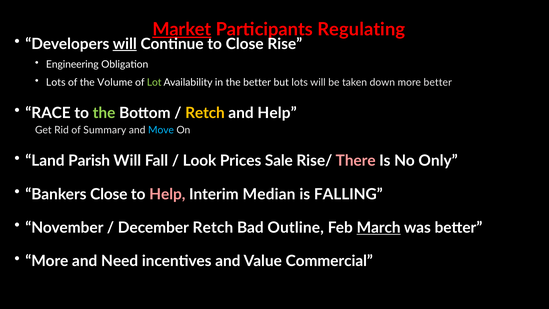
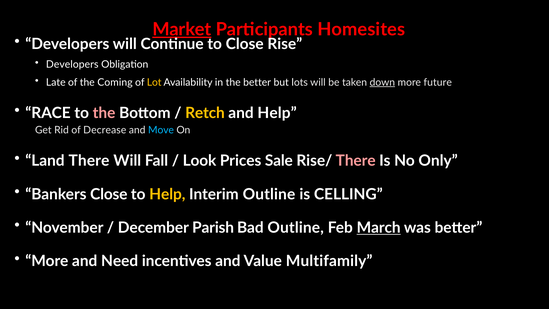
Participants Regulating: Regulating -> Homesites (361, 29)
will underline: present -> none (125, 44)
Engineering: Engineering -> Developers (72, 64)
Lots: Lots -> Late (56, 82)
Volume: Volume -> Coming (115, 82)
Lot colour: light green -> yellow (154, 82)
down underline: none -> present (382, 82)
more better: better -> future (438, 82)
the colour: light green -> pink (104, 113)
Summary: Summary -> Decrease (105, 130)
Land Parish: Parish -> There (89, 161)
Help colour: pink -> yellow (167, 194)
Interim Median: Median -> Outline (269, 194)
FALLING: FALLING -> CELLING (348, 194)
December Retch: Retch -> Parish (213, 228)
Commercial: Commercial -> Multifamily (329, 261)
